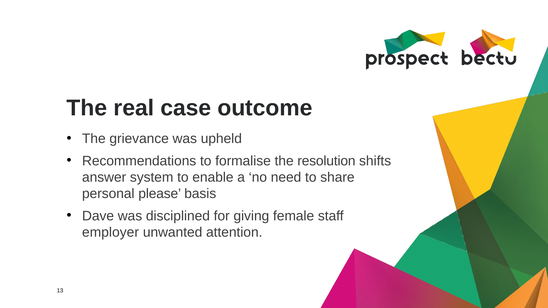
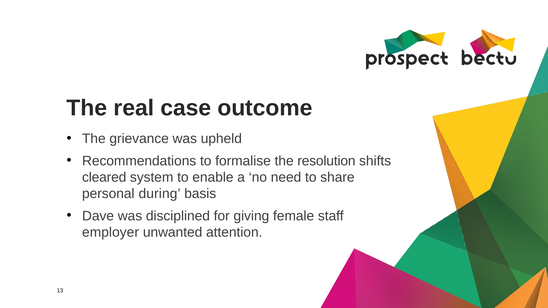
answer: answer -> cleared (104, 177)
please: please -> during (160, 194)
